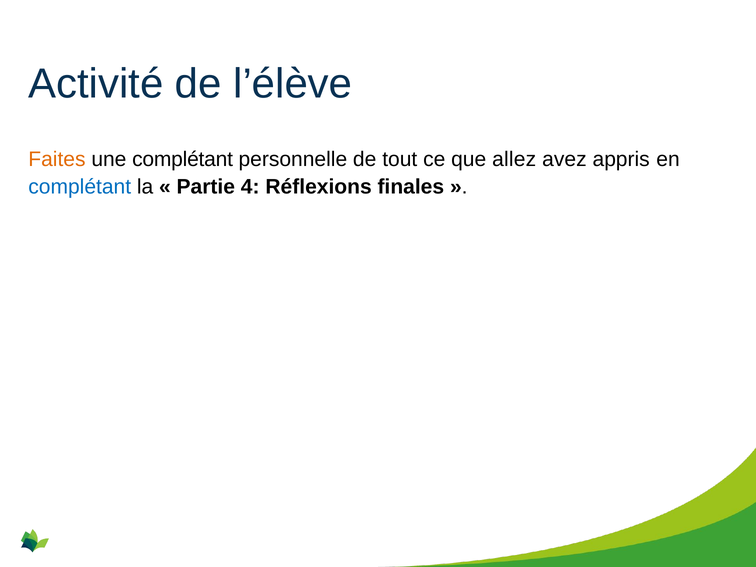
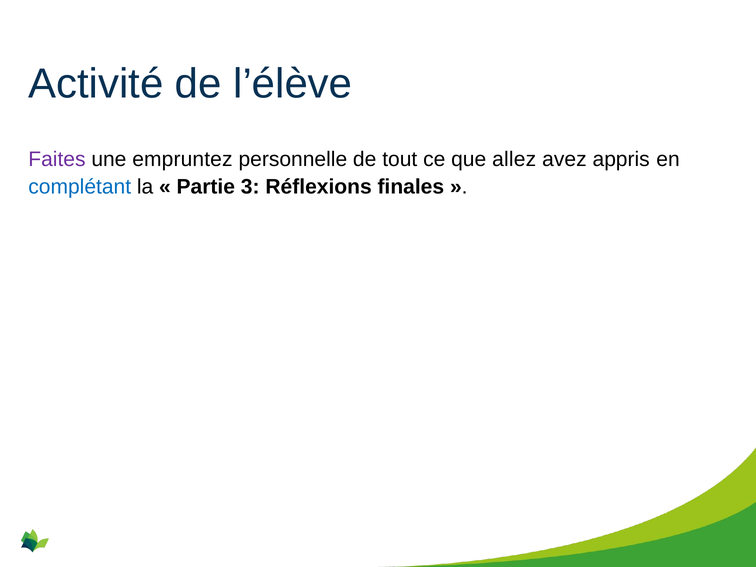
Faites colour: orange -> purple (57, 160)
une complétant: complétant -> empruntez (182, 160)
4: 4 -> 3 (250, 187)
